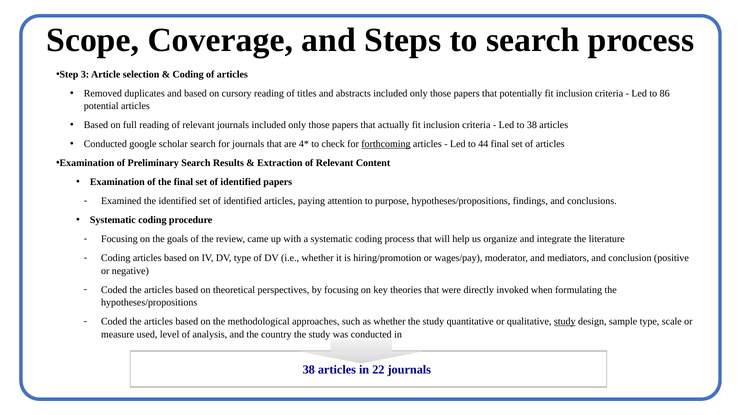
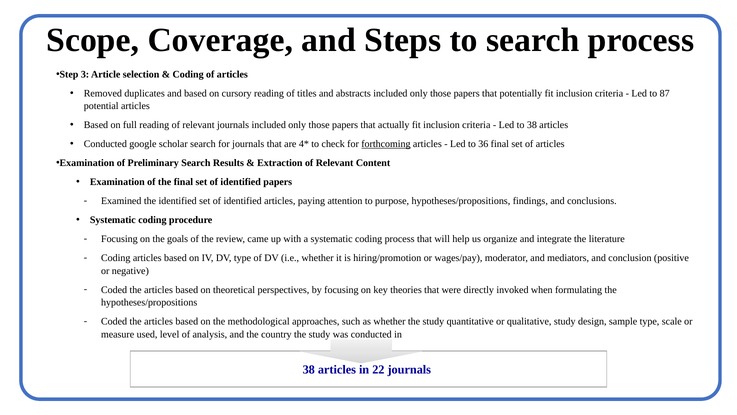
86: 86 -> 87 (665, 93)
44: 44 -> 36 (483, 144)
study underline: present -> none (565, 321)
